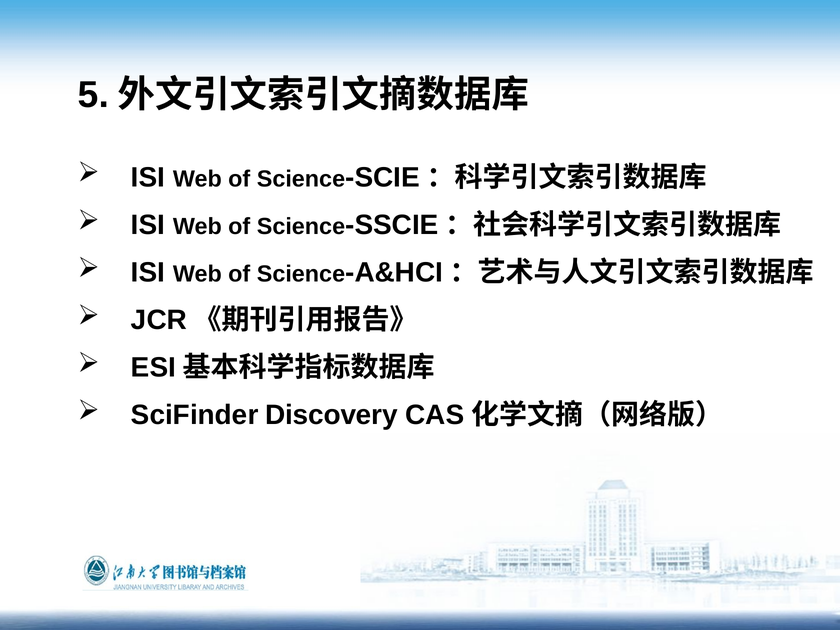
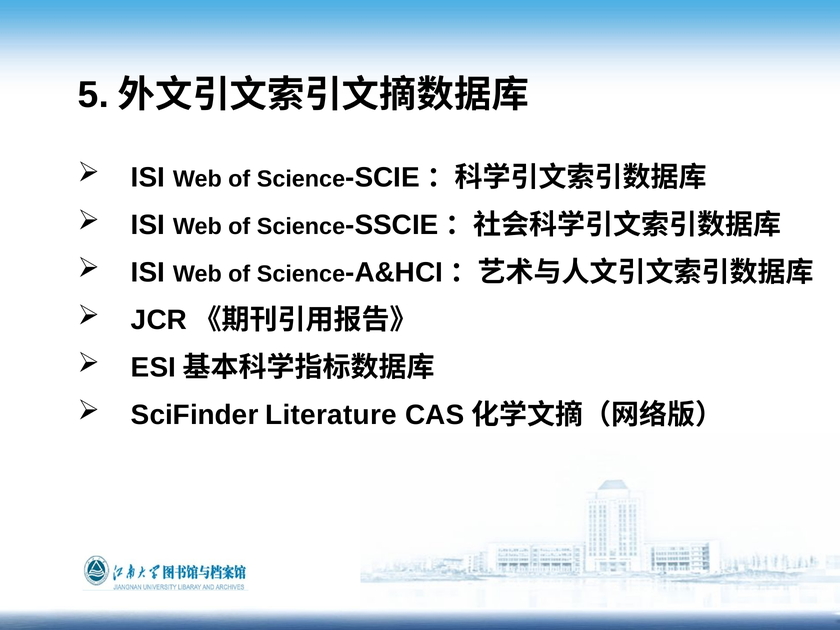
Discovery: Discovery -> Literature (331, 415)
